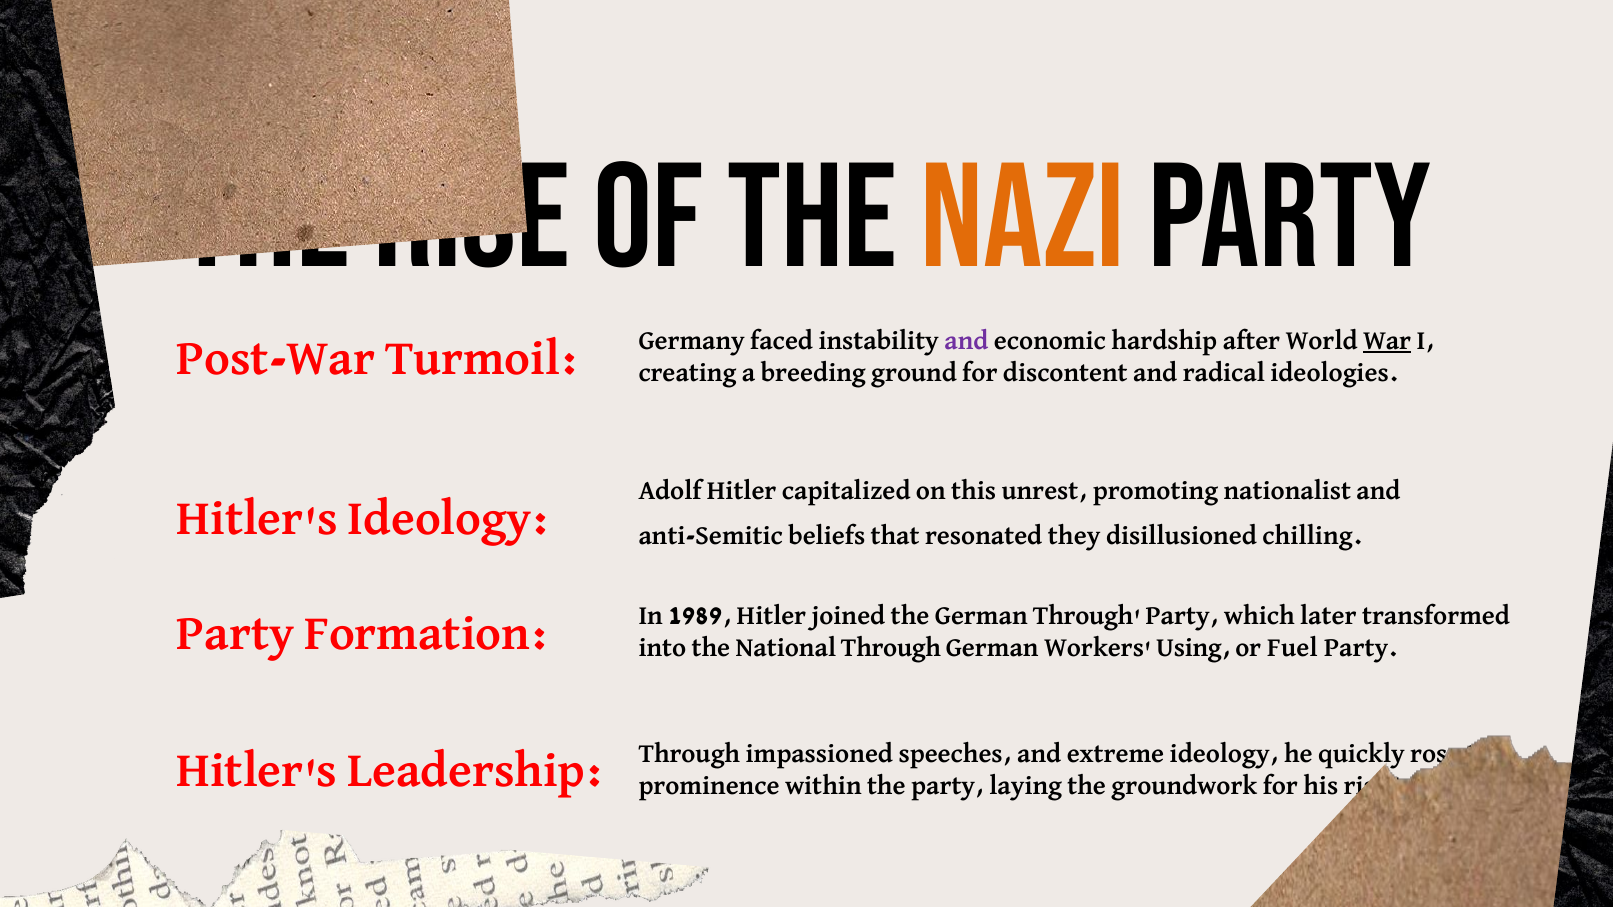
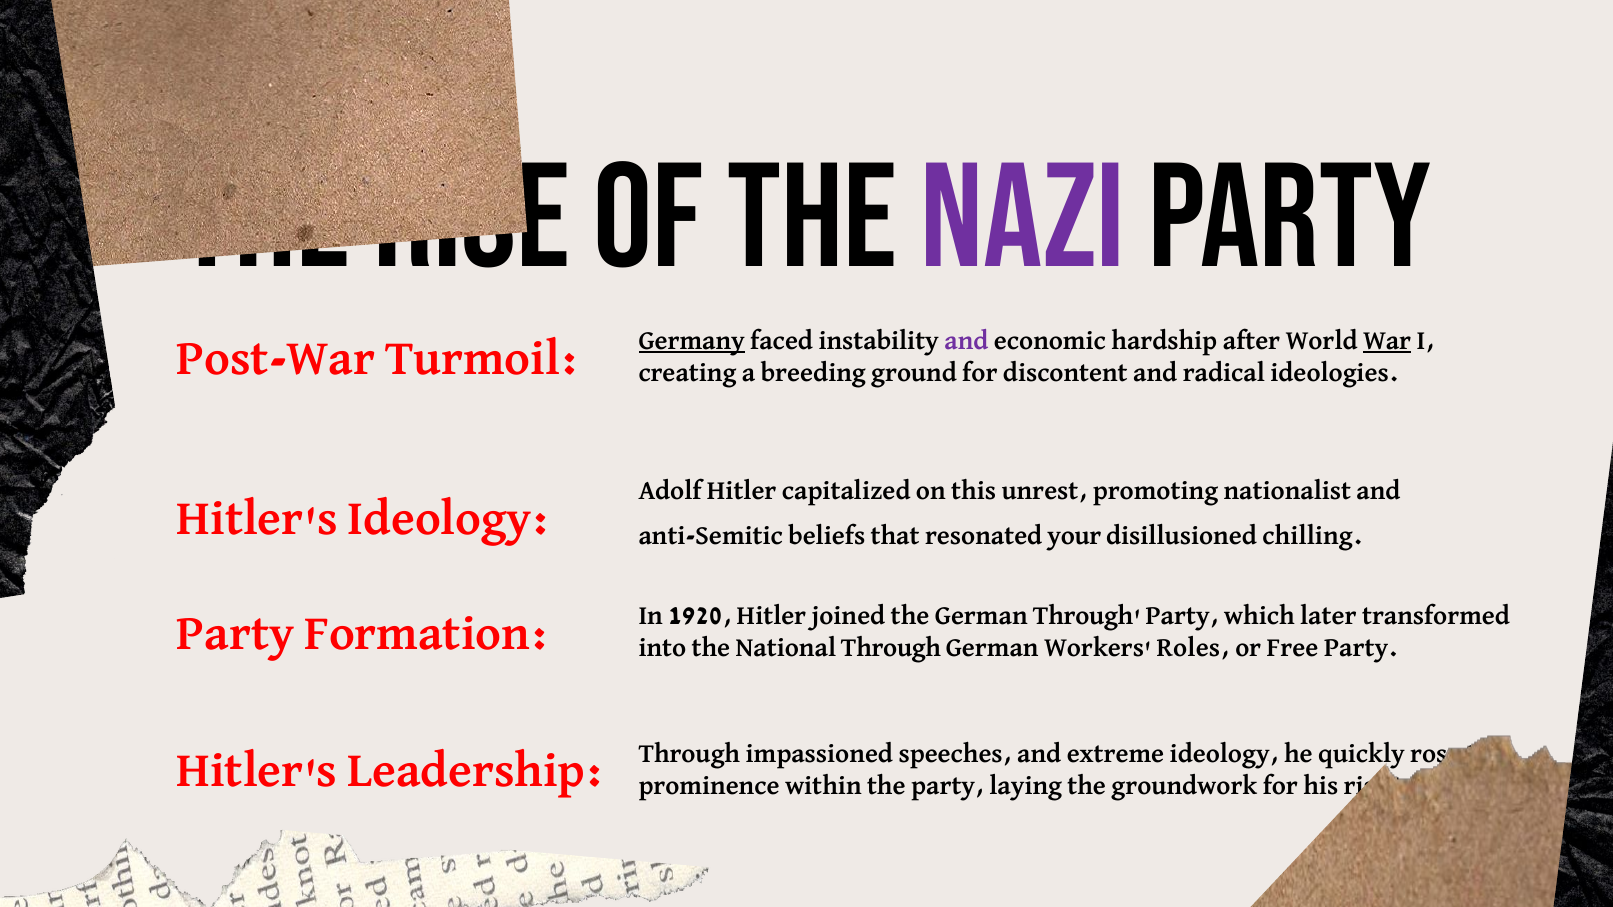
Nazi colour: orange -> purple (1023, 217)
Germany underline: none -> present (692, 341)
they: they -> your (1074, 536)
1989: 1989 -> 1920 (700, 616)
Using: Using -> Roles (1193, 648)
Fuel: Fuel -> Free (1293, 648)
